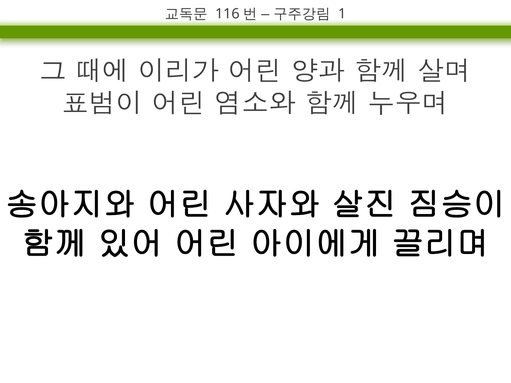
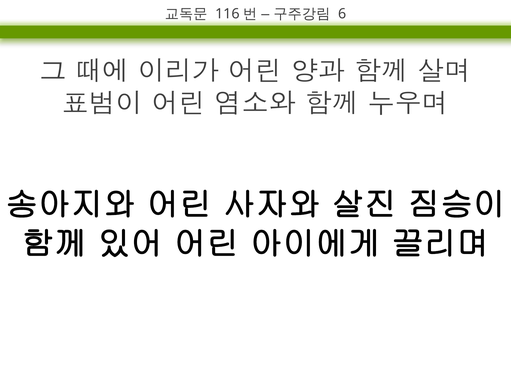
1: 1 -> 6 (342, 14)
